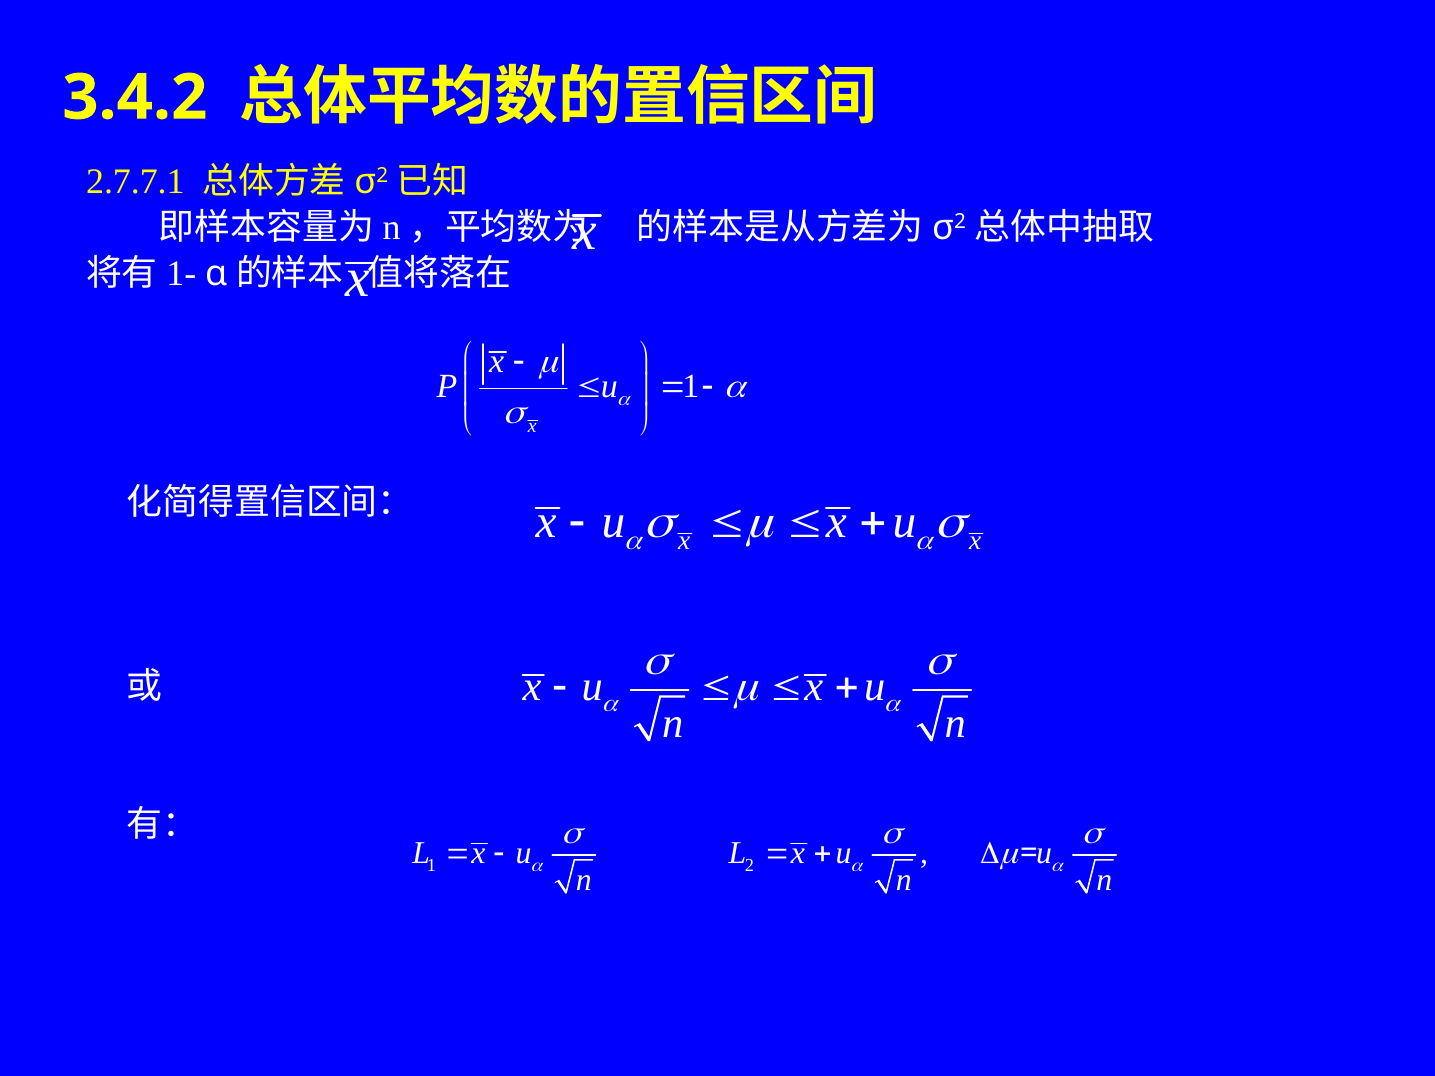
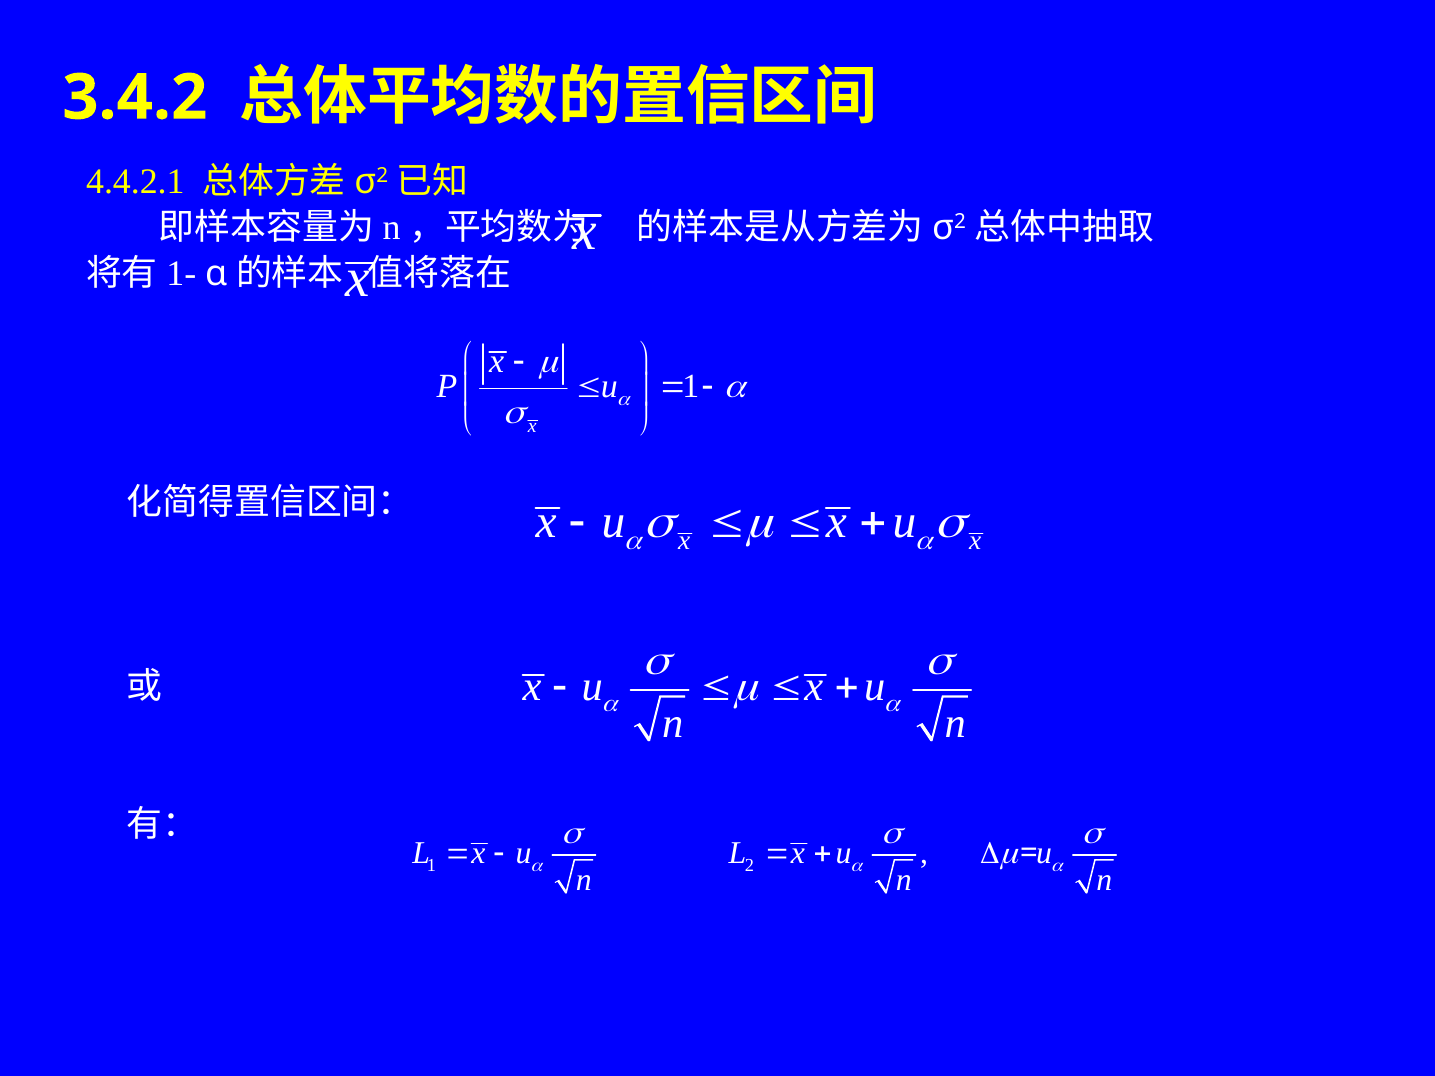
2.7.7.1: 2.7.7.1 -> 4.4.2.1 (135, 182)
